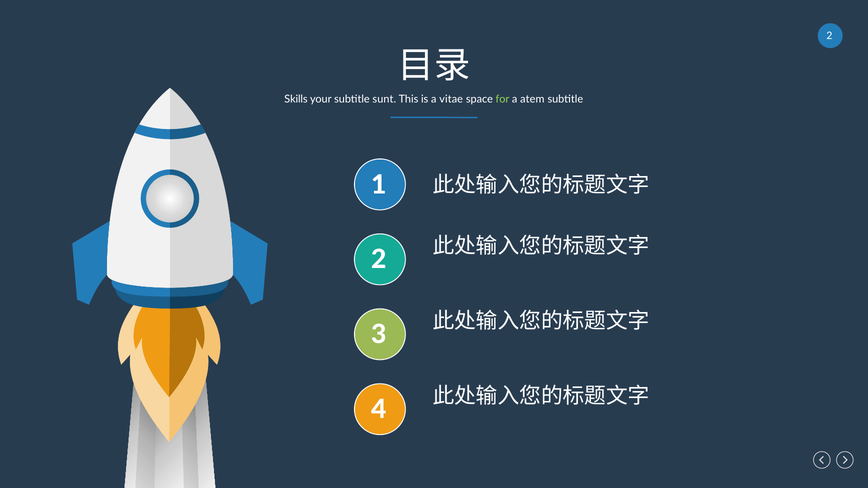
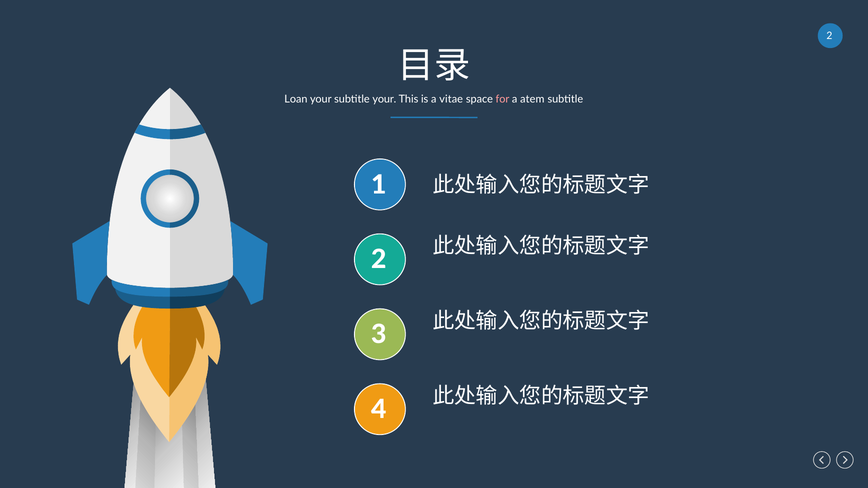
Skills: Skills -> Loan (296, 99)
subtitle sunt: sunt -> your (384, 99)
for colour: light green -> pink (503, 99)
